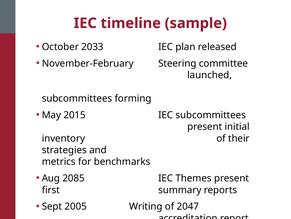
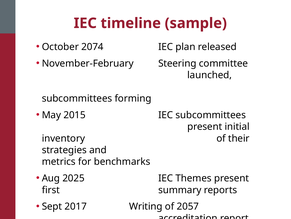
2033: 2033 -> 2074 (92, 47)
2085: 2085 -> 2025 (74, 178)
2005: 2005 -> 2017 (76, 206)
2047: 2047 -> 2057 (188, 206)
